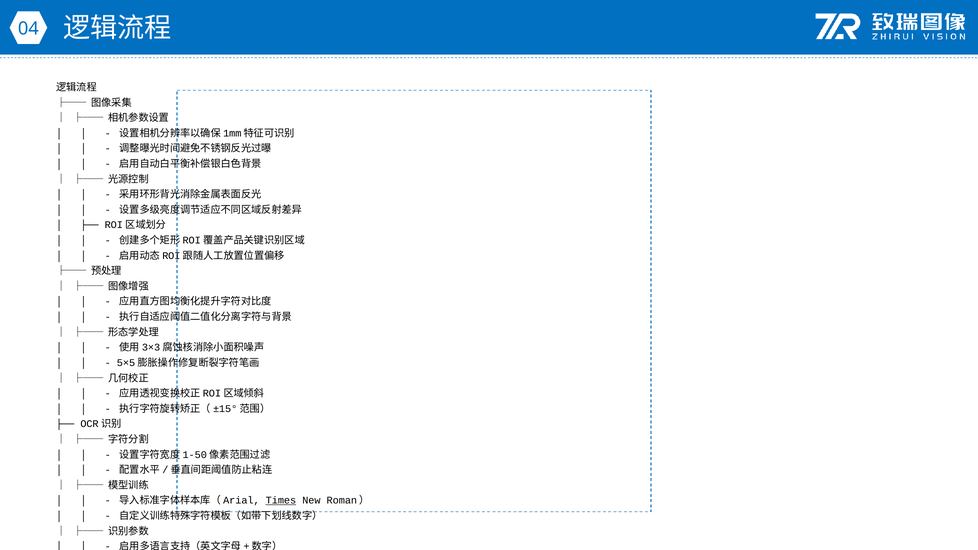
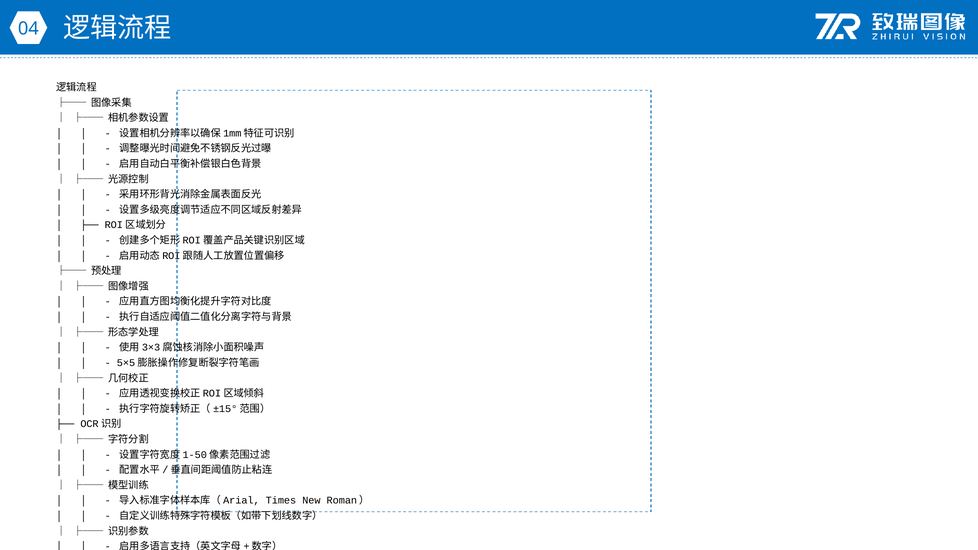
Times underline: present -> none (281, 501)
